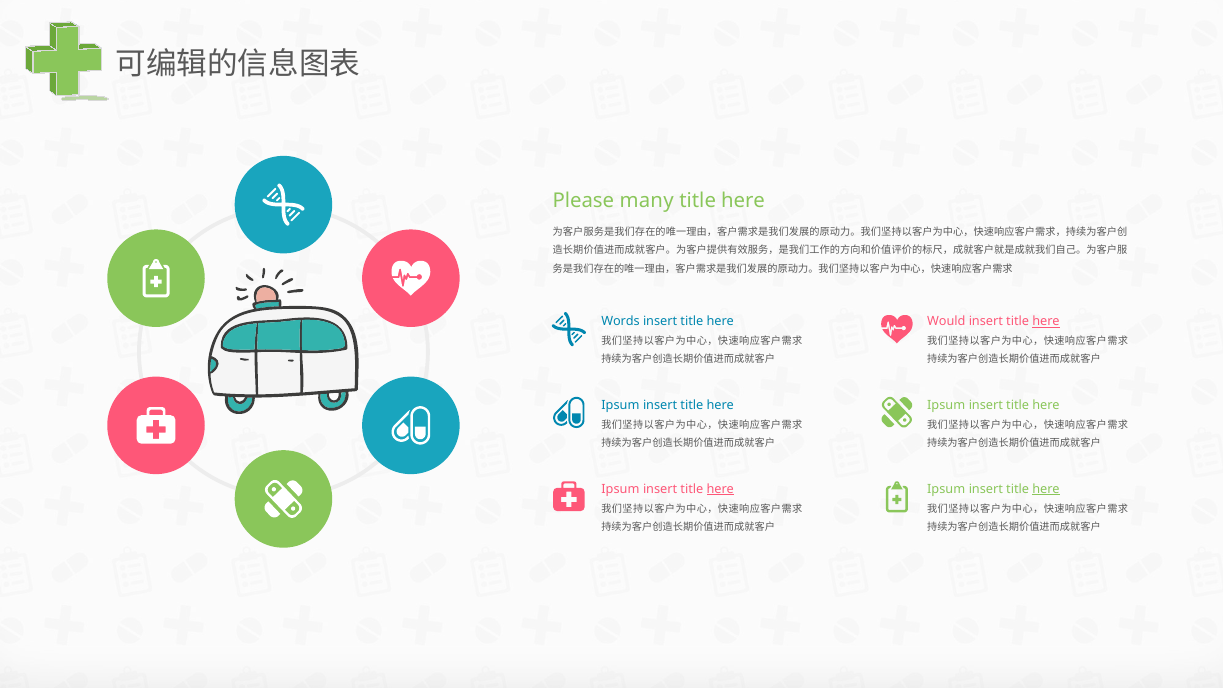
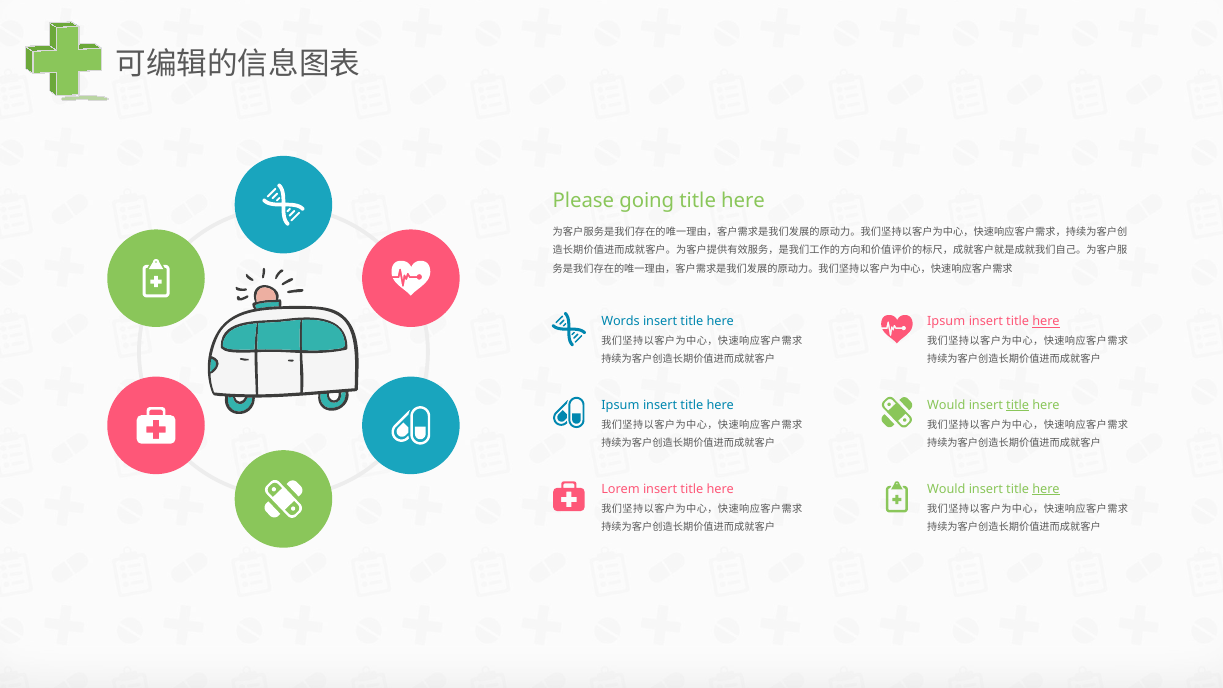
many: many -> going (647, 201)
Would: Would -> Ipsum (946, 321)
Ipsum: Ipsum -> Would (946, 405)
title underline: none -> present (1018, 405)
Ipsum: Ipsum -> Lorem (620, 489)
here underline: present -> none (720, 489)
Ipsum: Ipsum -> Would (946, 489)
